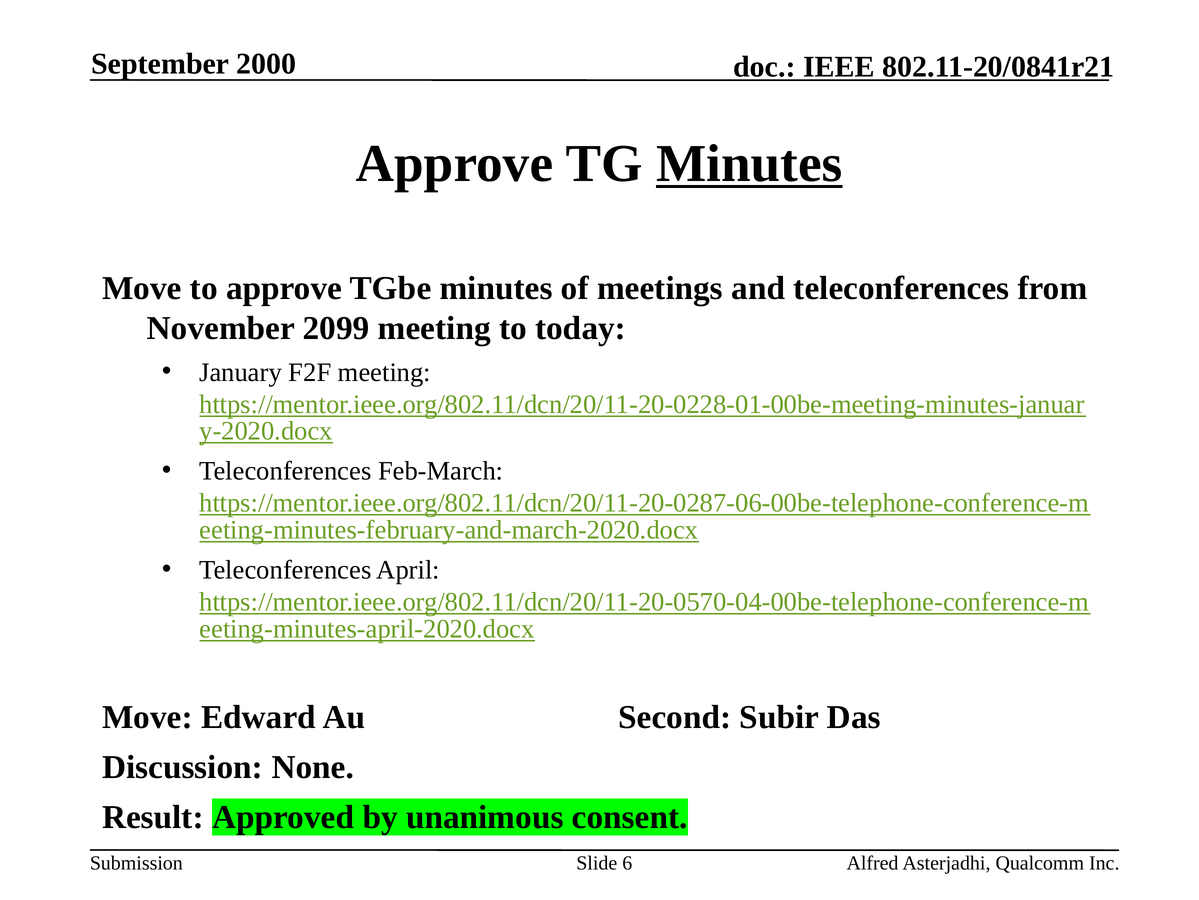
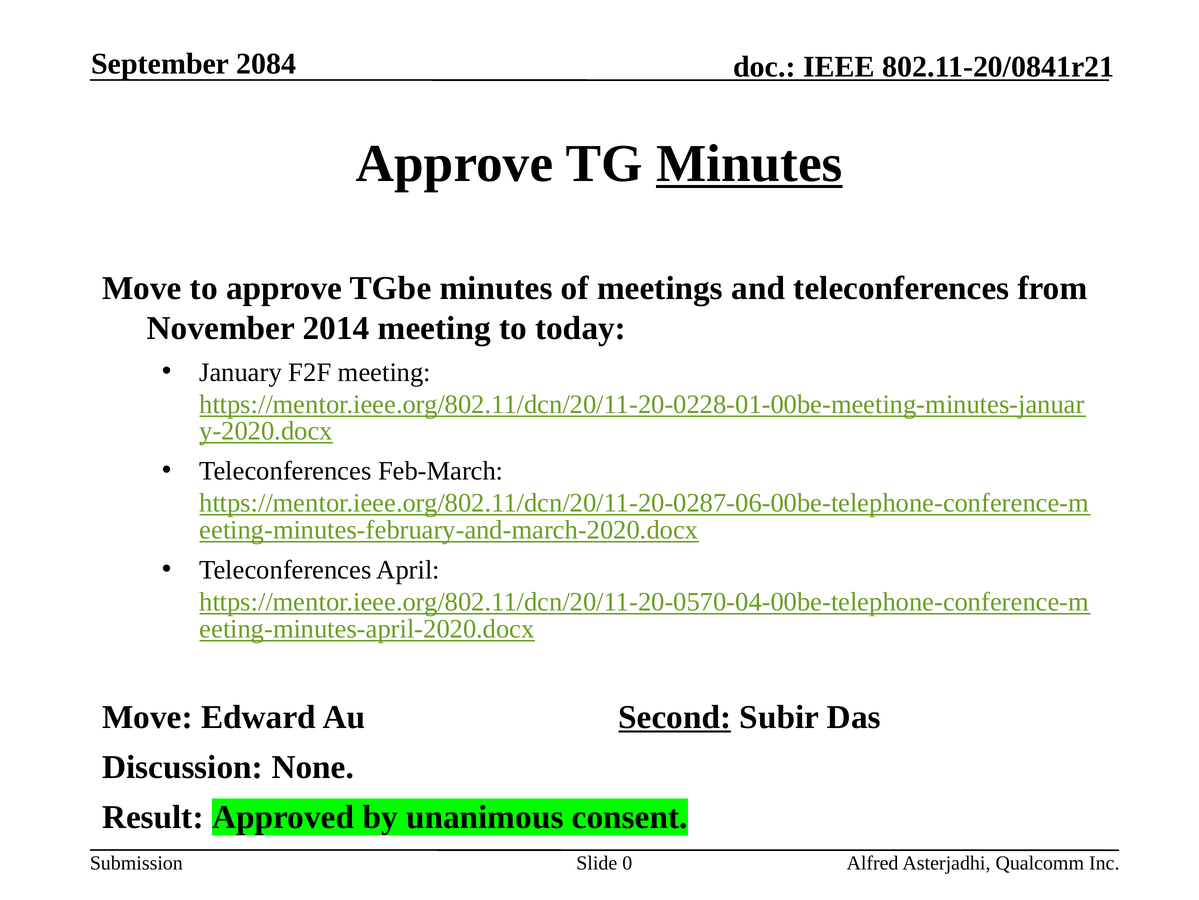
2000: 2000 -> 2084 (266, 64)
2099: 2099 -> 2014 (336, 328)
Second underline: none -> present (675, 717)
6: 6 -> 0 (627, 862)
